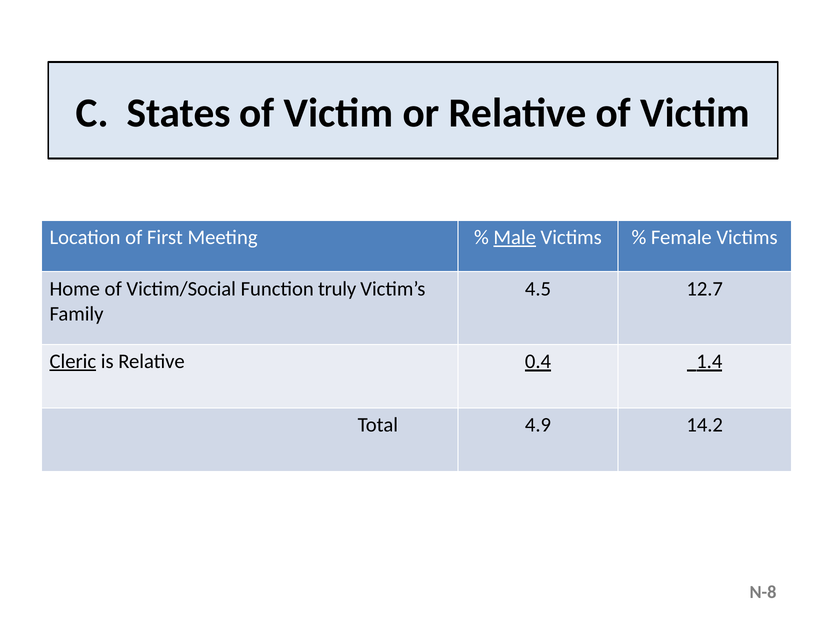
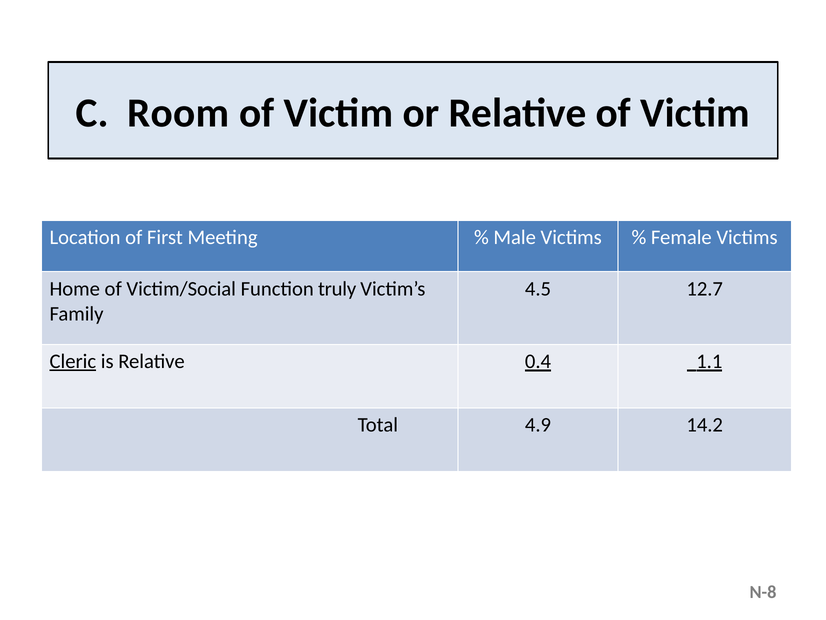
States: States -> Room (178, 113)
Male underline: present -> none (515, 237)
1.4: 1.4 -> 1.1 (709, 361)
